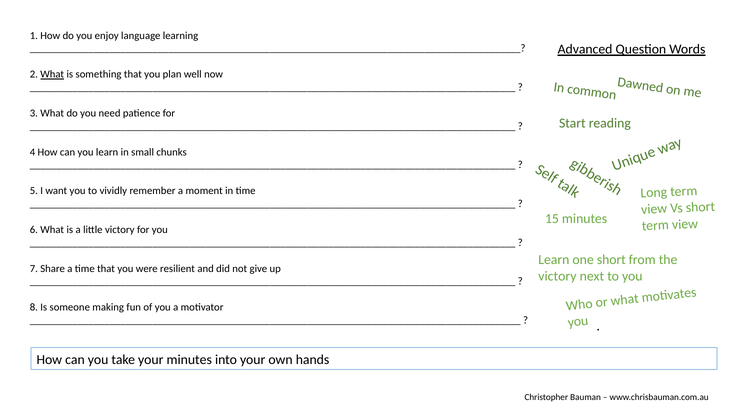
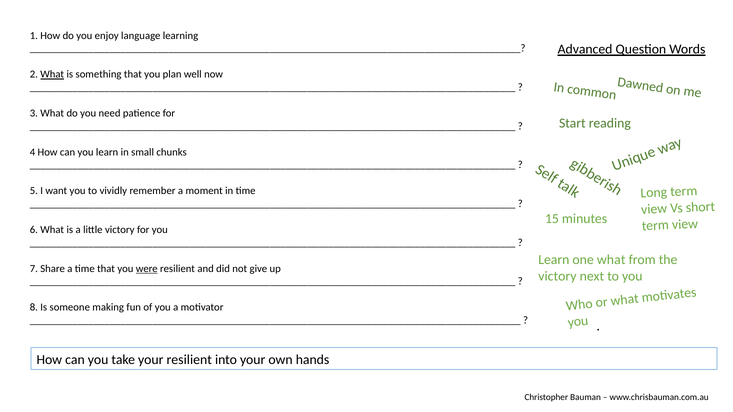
one short: short -> what (611, 260)
were underline: none -> present (147, 269)
your minutes: minutes -> resilient (189, 360)
